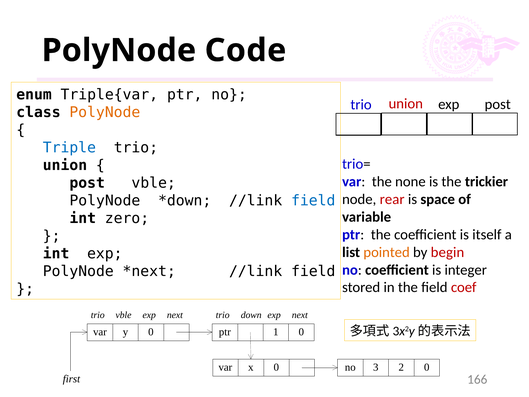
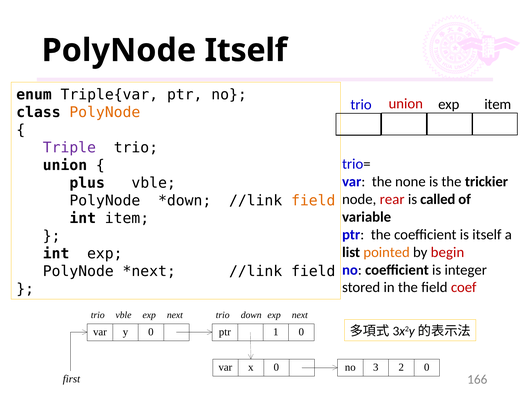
PolyNode Code: Code -> Itself (246, 50)
exp post: post -> item (498, 104)
Triple colour: blue -> purple (69, 148)
post: post -> plus (87, 183)
space: space -> called (438, 199)
field colour: blue -> orange (313, 200)
int zero: zero -> item (127, 218)
